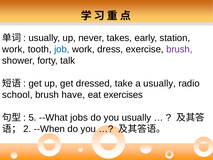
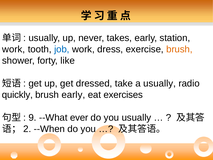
brush colour: purple -> orange (179, 49)
talk: talk -> like (68, 61)
school: school -> quickly (17, 95)
brush have: have -> early (73, 95)
5: 5 -> 9 (33, 117)
jobs: jobs -> ever (79, 117)
